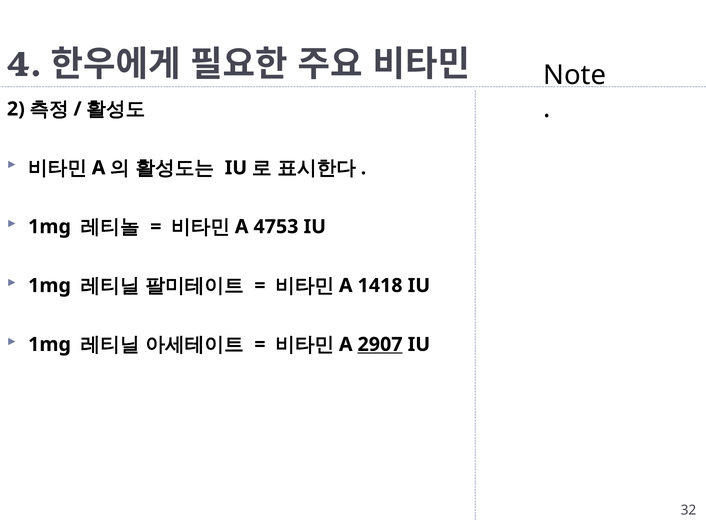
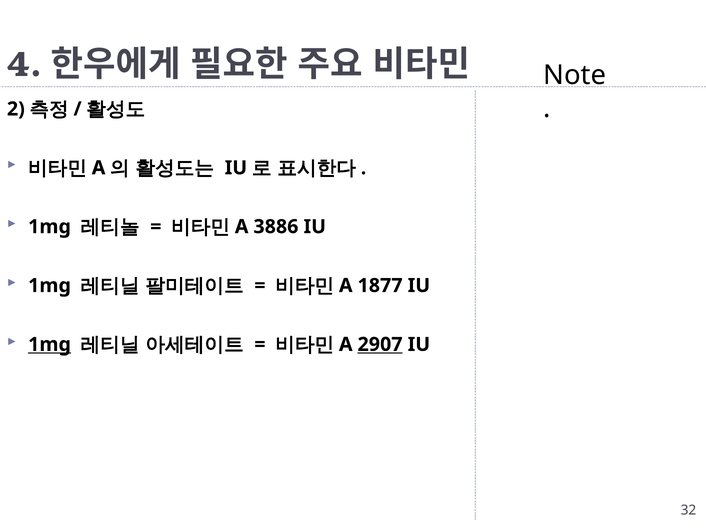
4753: 4753 -> 3886 (276, 227)
1418: 1418 -> 1877 (380, 286)
1mg underline: none -> present (50, 345)
